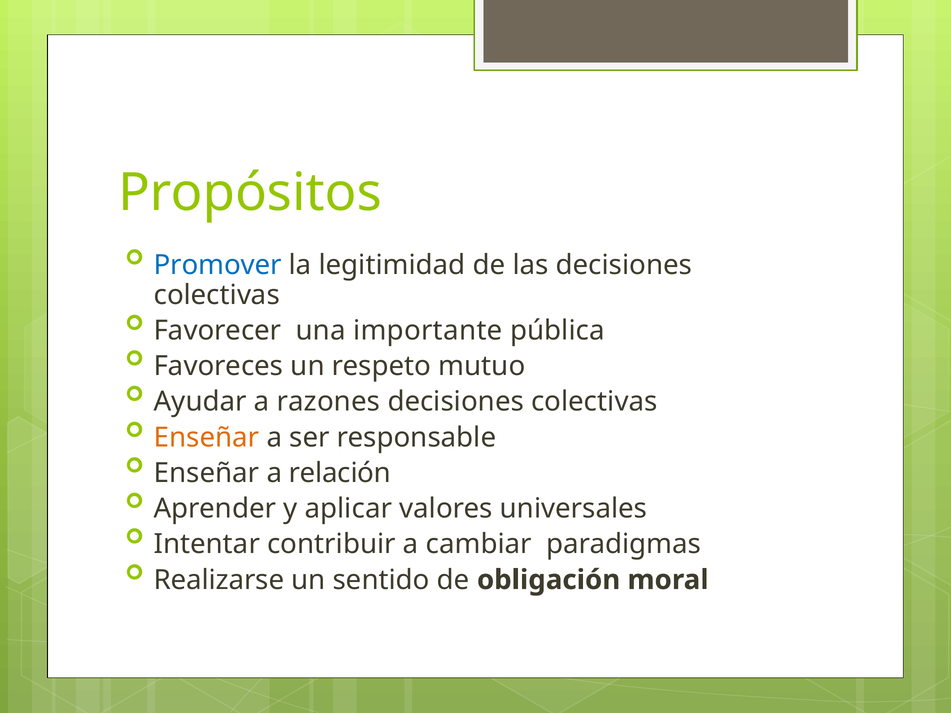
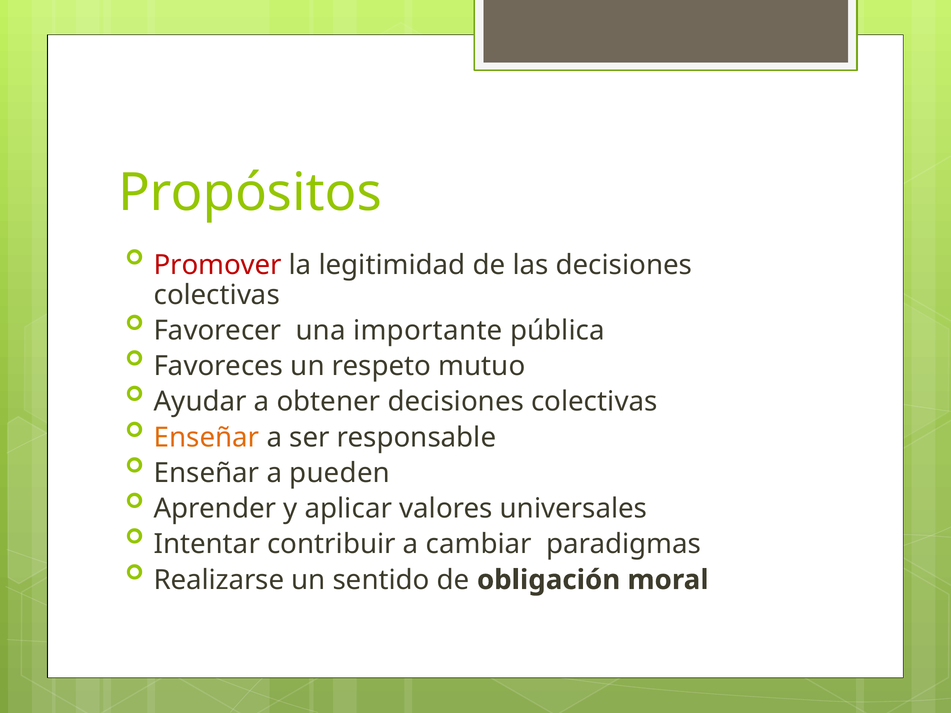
Promover colour: blue -> red (218, 265)
razones: razones -> obtener (328, 402)
relación: relación -> pueden (340, 473)
